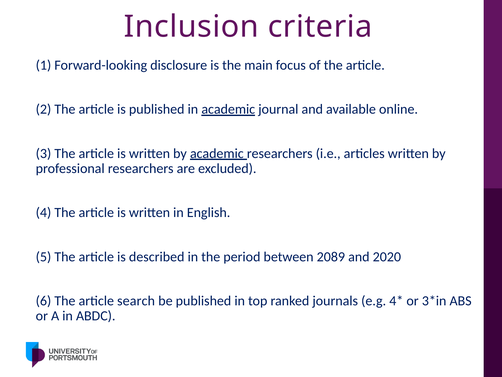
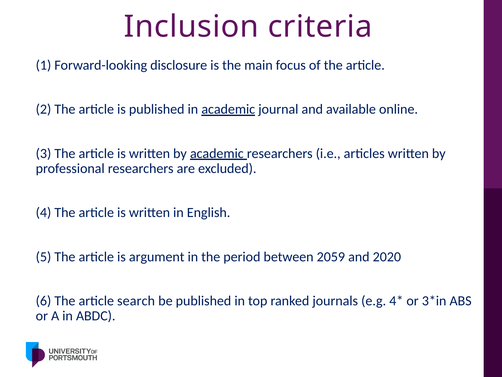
described: described -> argument (157, 256)
2089: 2089 -> 2059 (331, 256)
